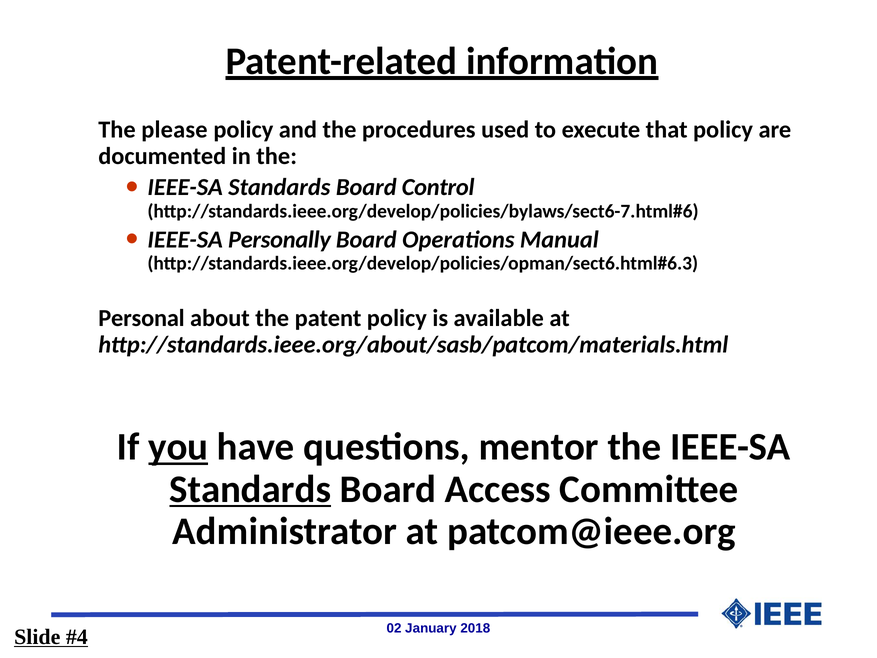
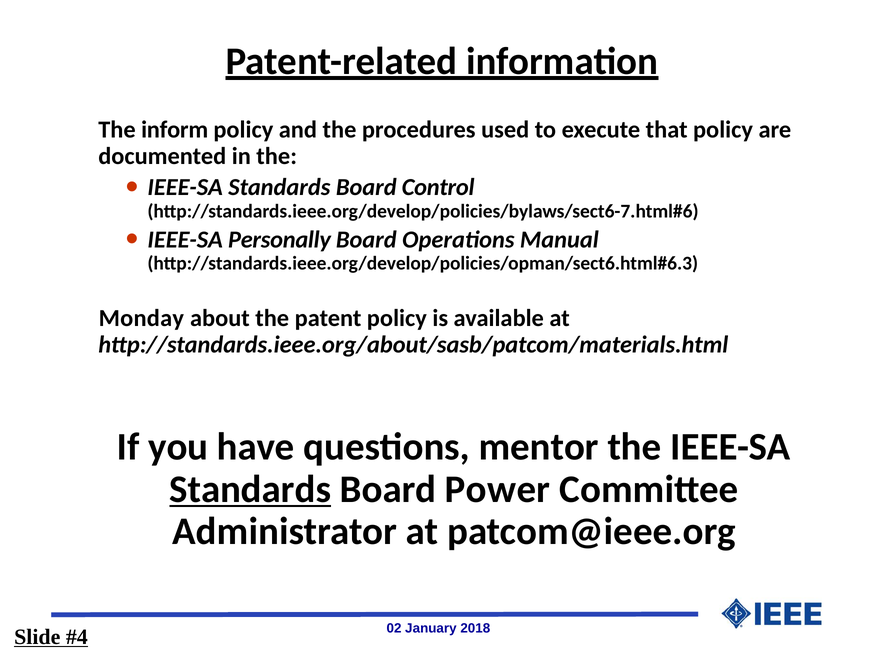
please: please -> inform (175, 130)
Personal: Personal -> Monday (141, 318)
you underline: present -> none (178, 447)
Access: Access -> Power (498, 489)
